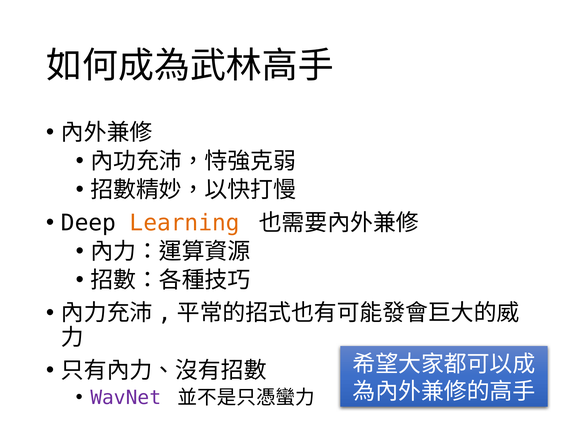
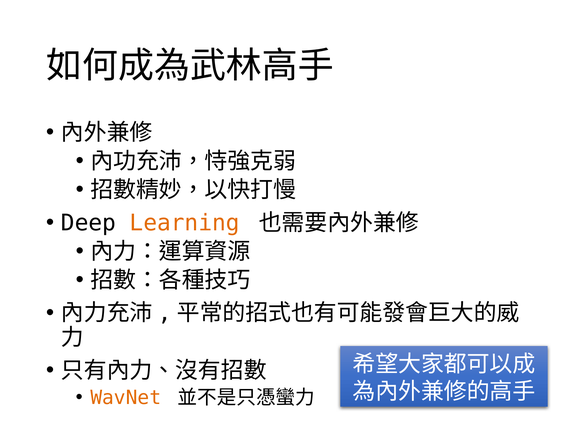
WavNet colour: purple -> orange (126, 398)
